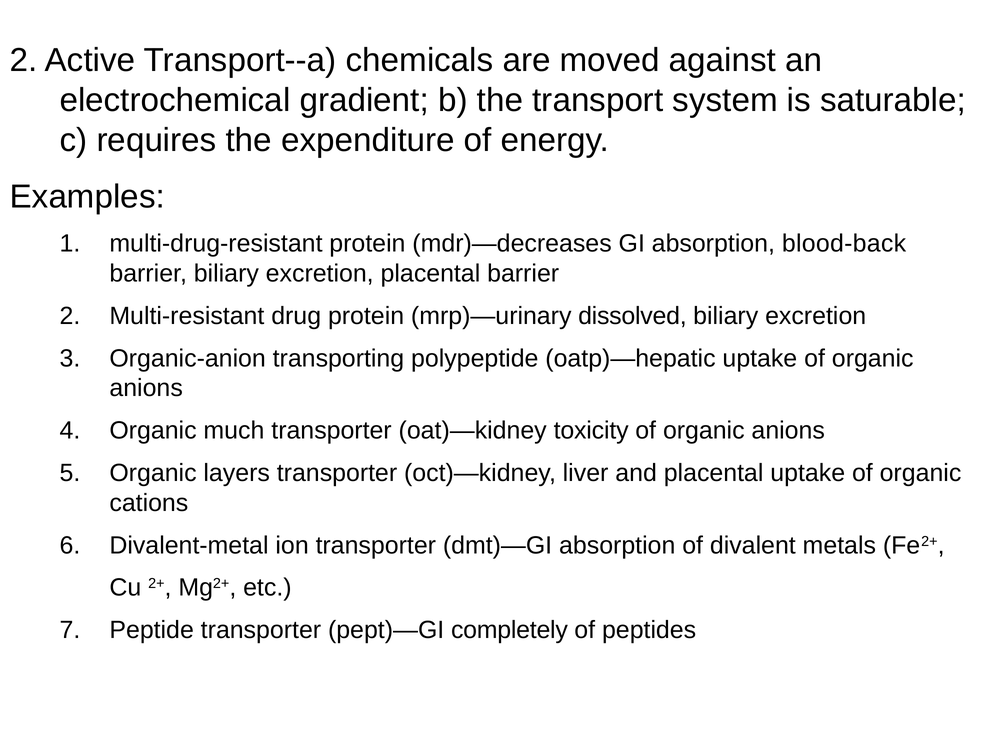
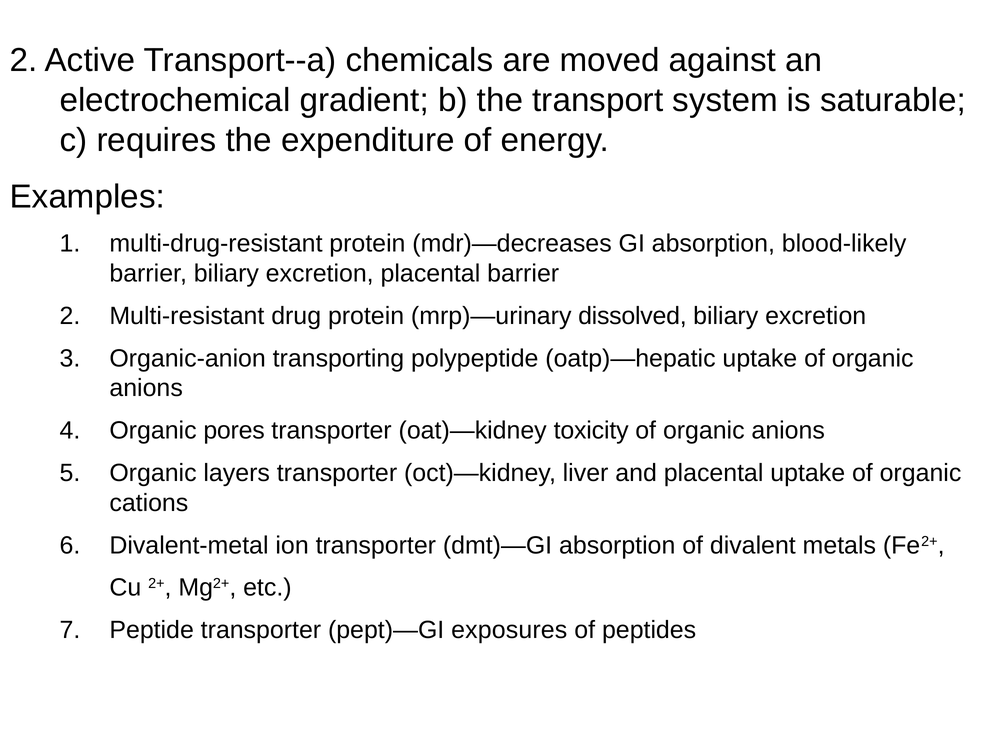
blood-back: blood-back -> blood-likely (844, 243)
much: much -> pores (234, 430)
completely: completely -> exposures (509, 630)
